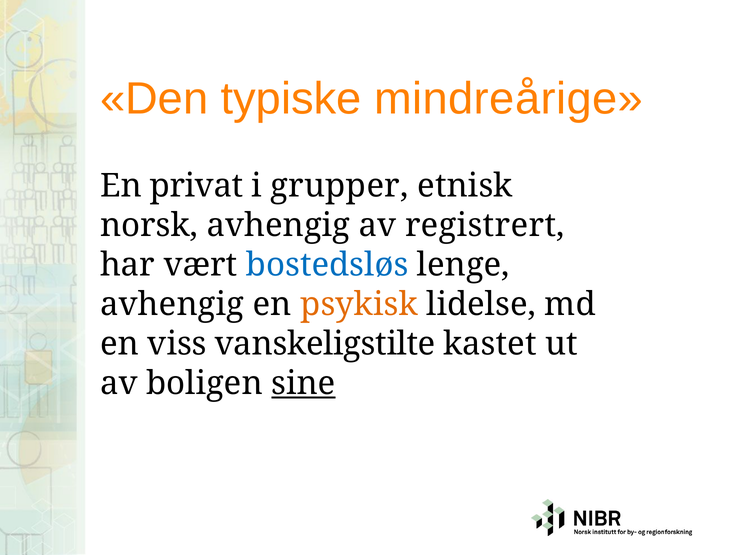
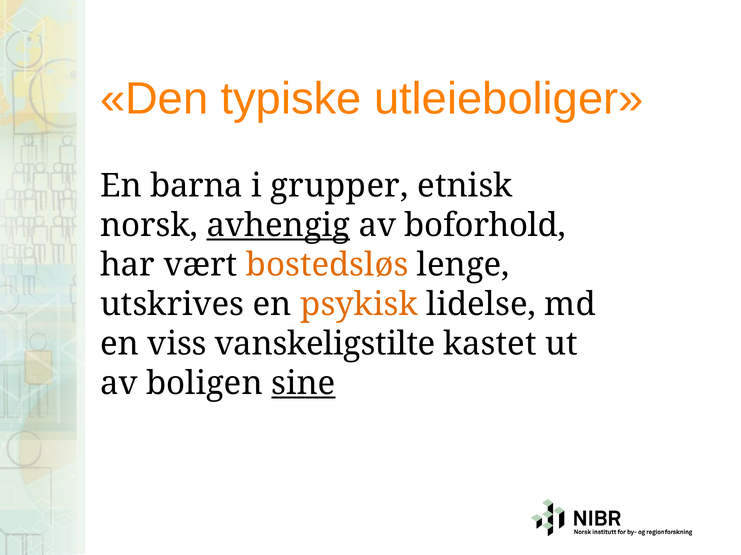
mindreårige: mindreårige -> utleieboliger (509, 99)
privat: privat -> barna (197, 186)
avhengig underline: none -> present (278, 226)
registrert: registrert -> boforhold (485, 226)
bostedsløs colour: blue -> orange (327, 265)
avhengig: avhengig -> utskrives (172, 305)
